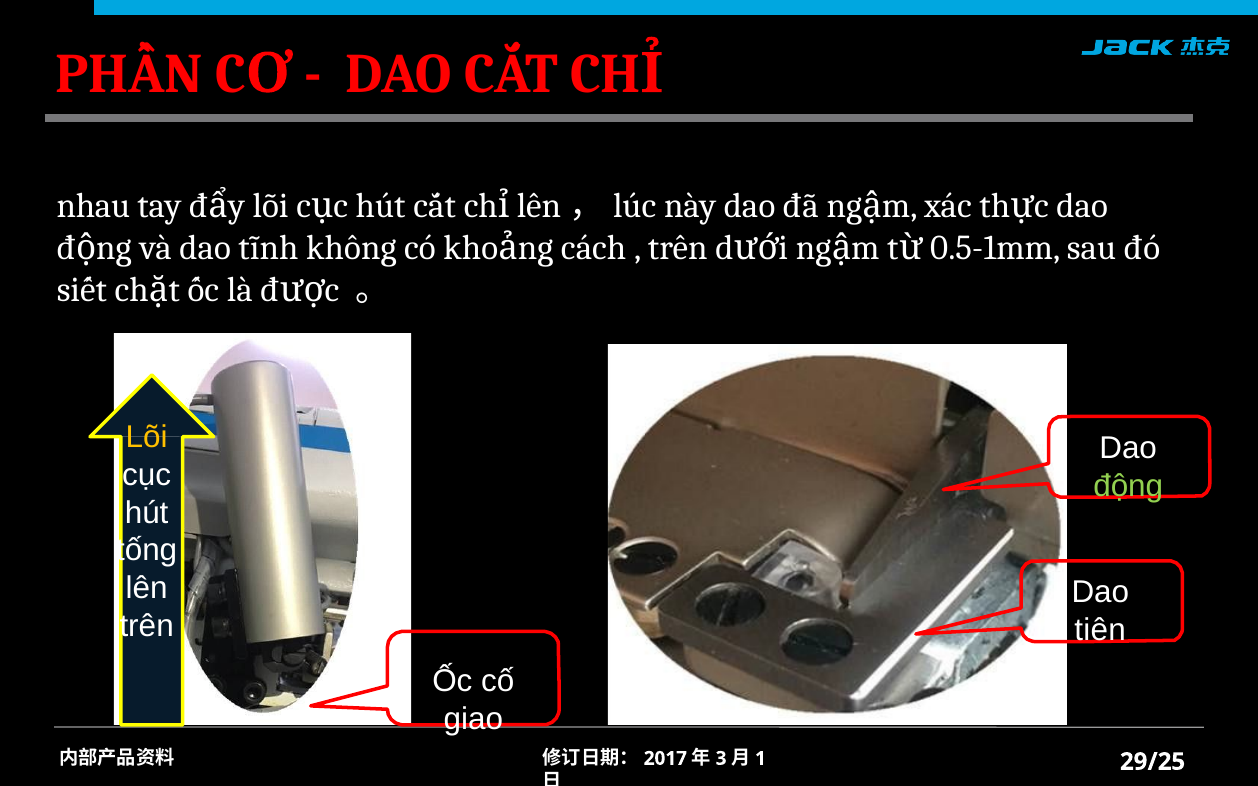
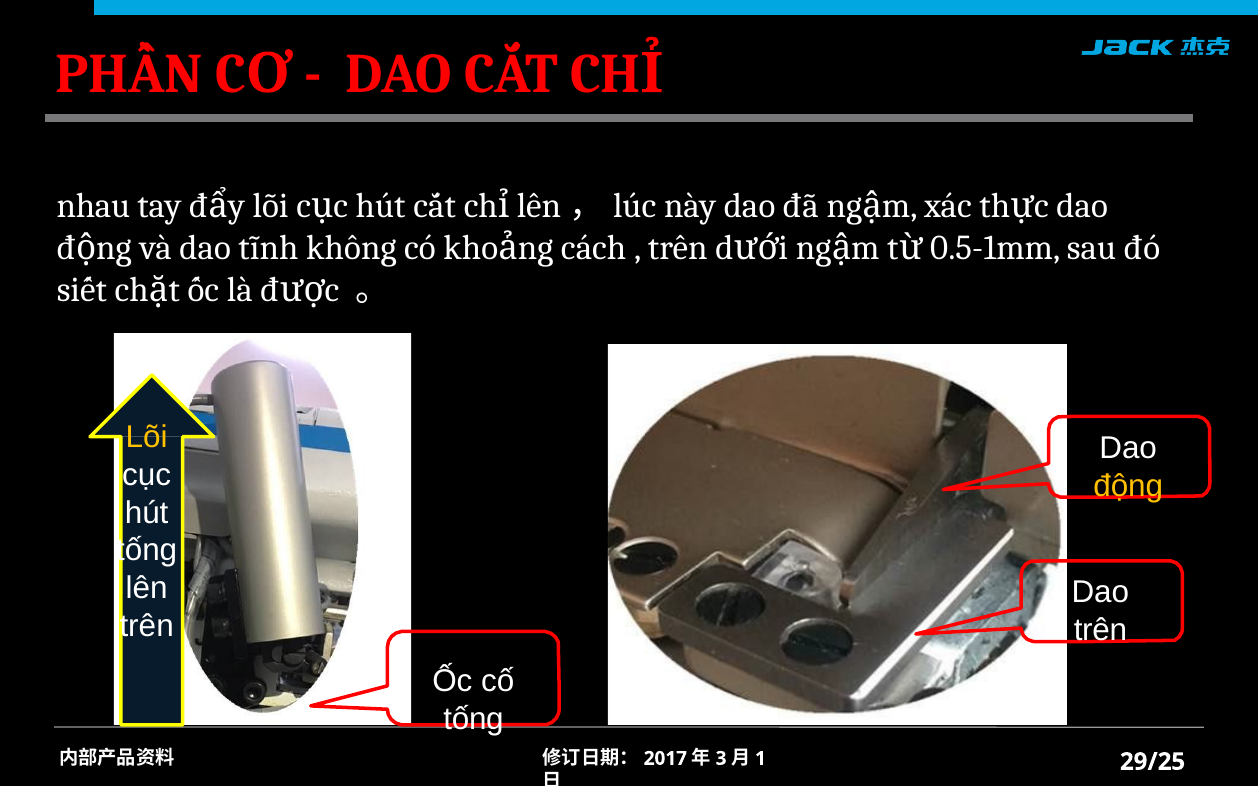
động colour: light green -> yellow (1128, 486)
tiên: tiên -> trên (1100, 630)
giao: giao -> tống (474, 719)
